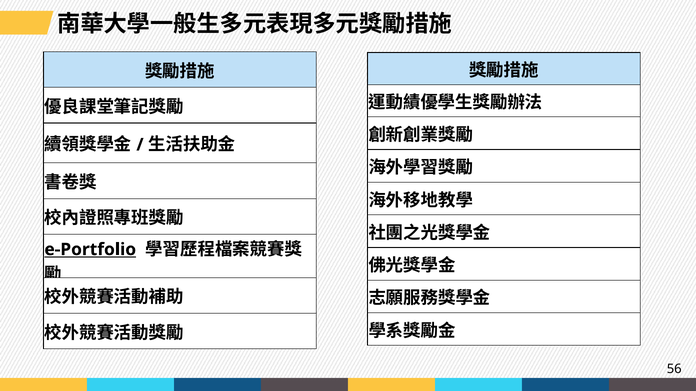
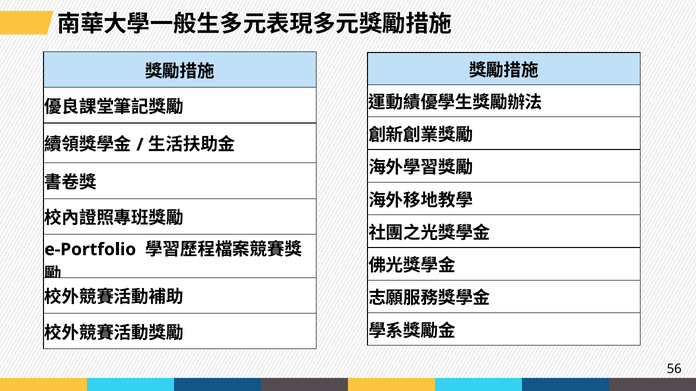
e-Portfolio underline: present -> none (90, 250)
